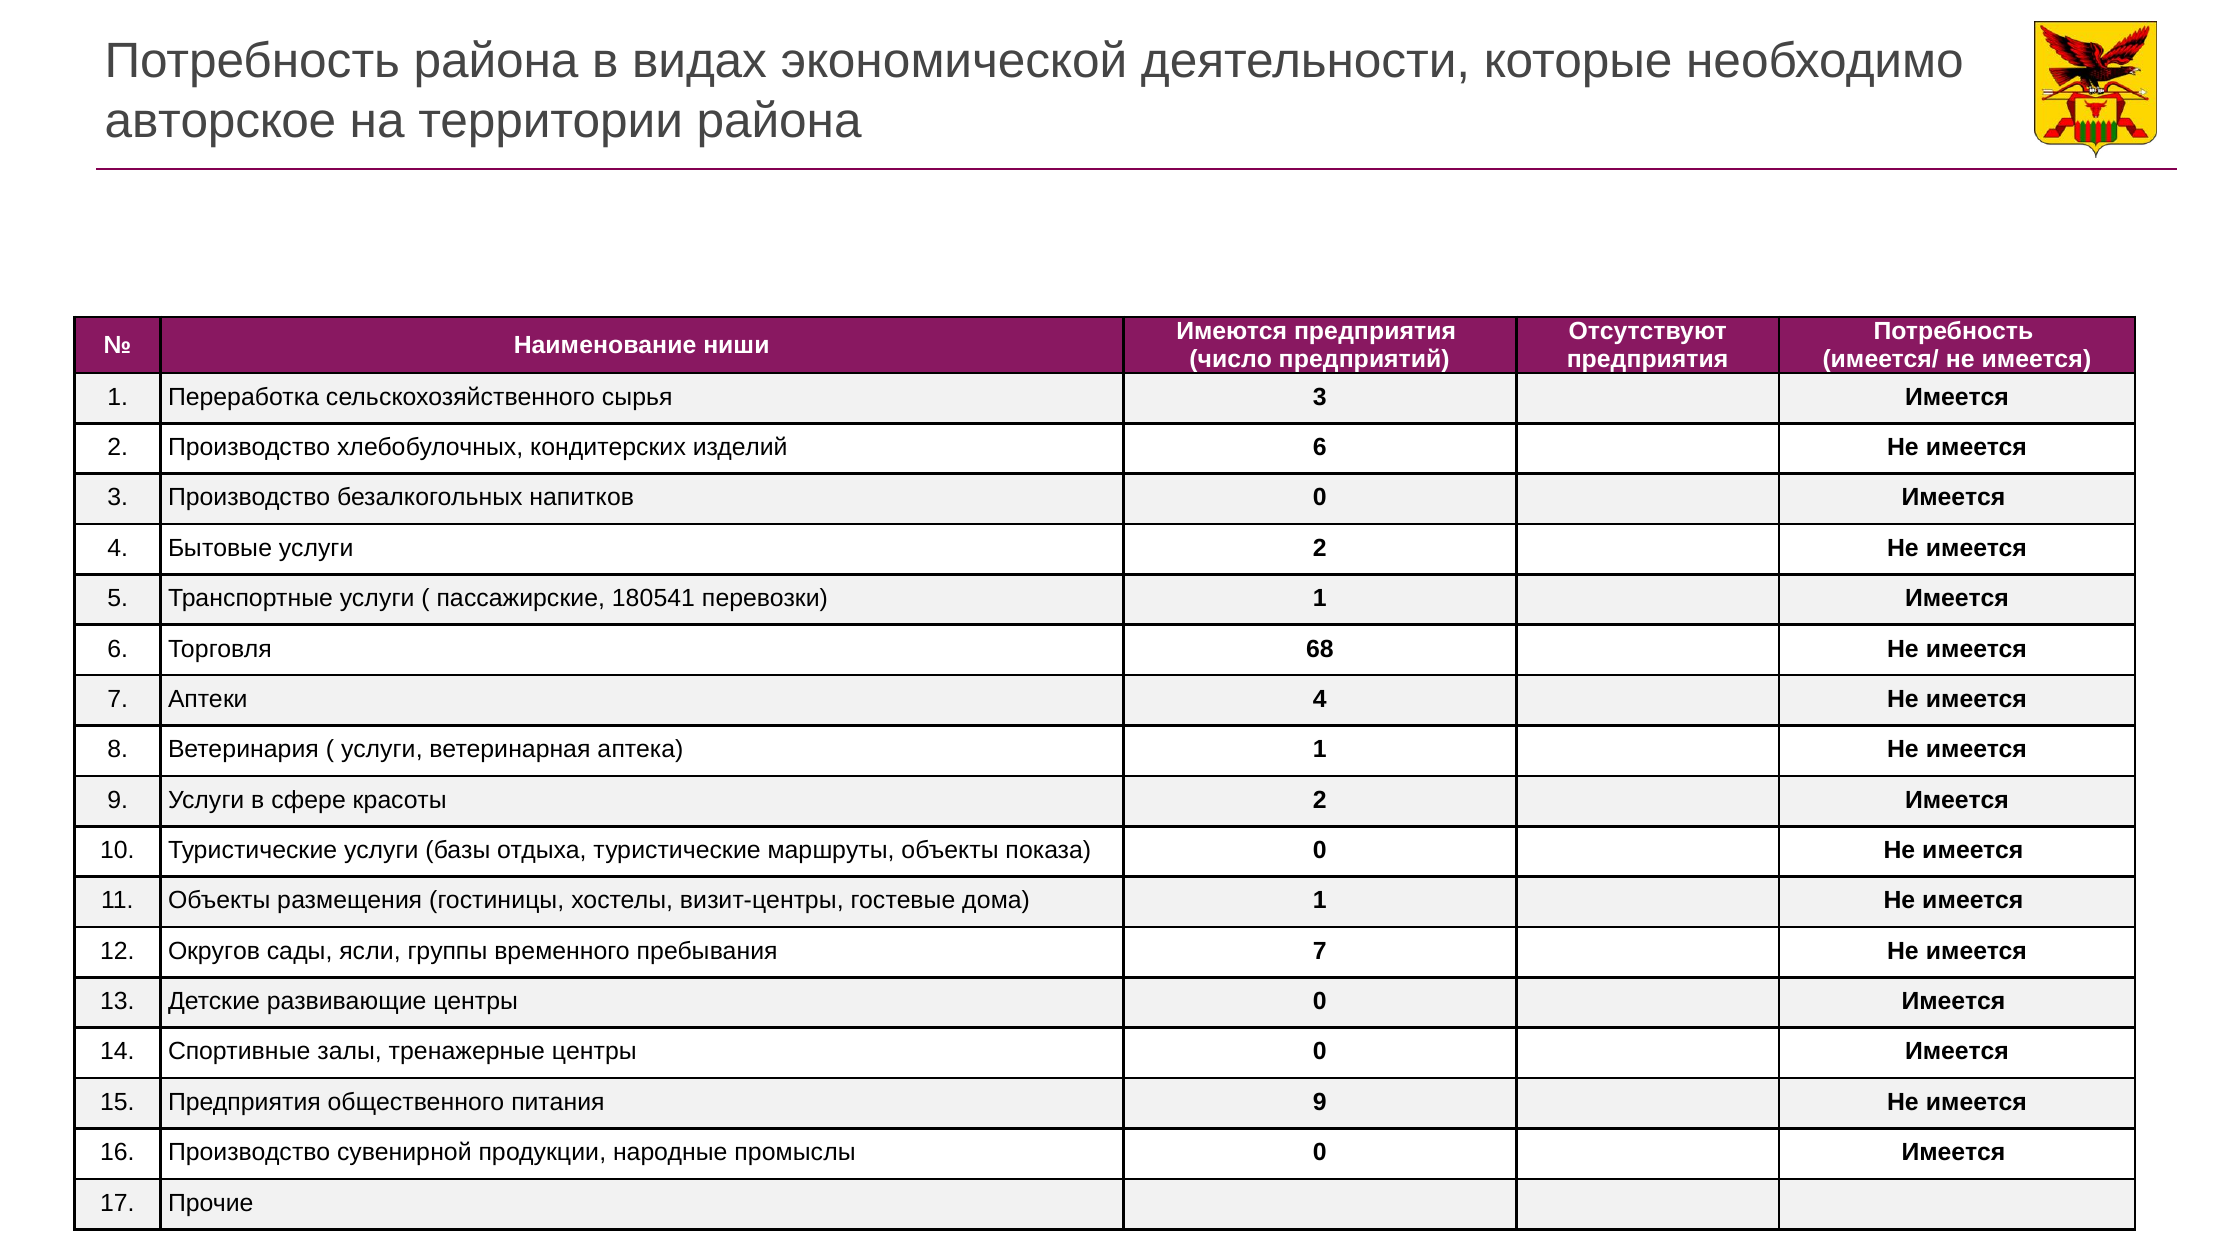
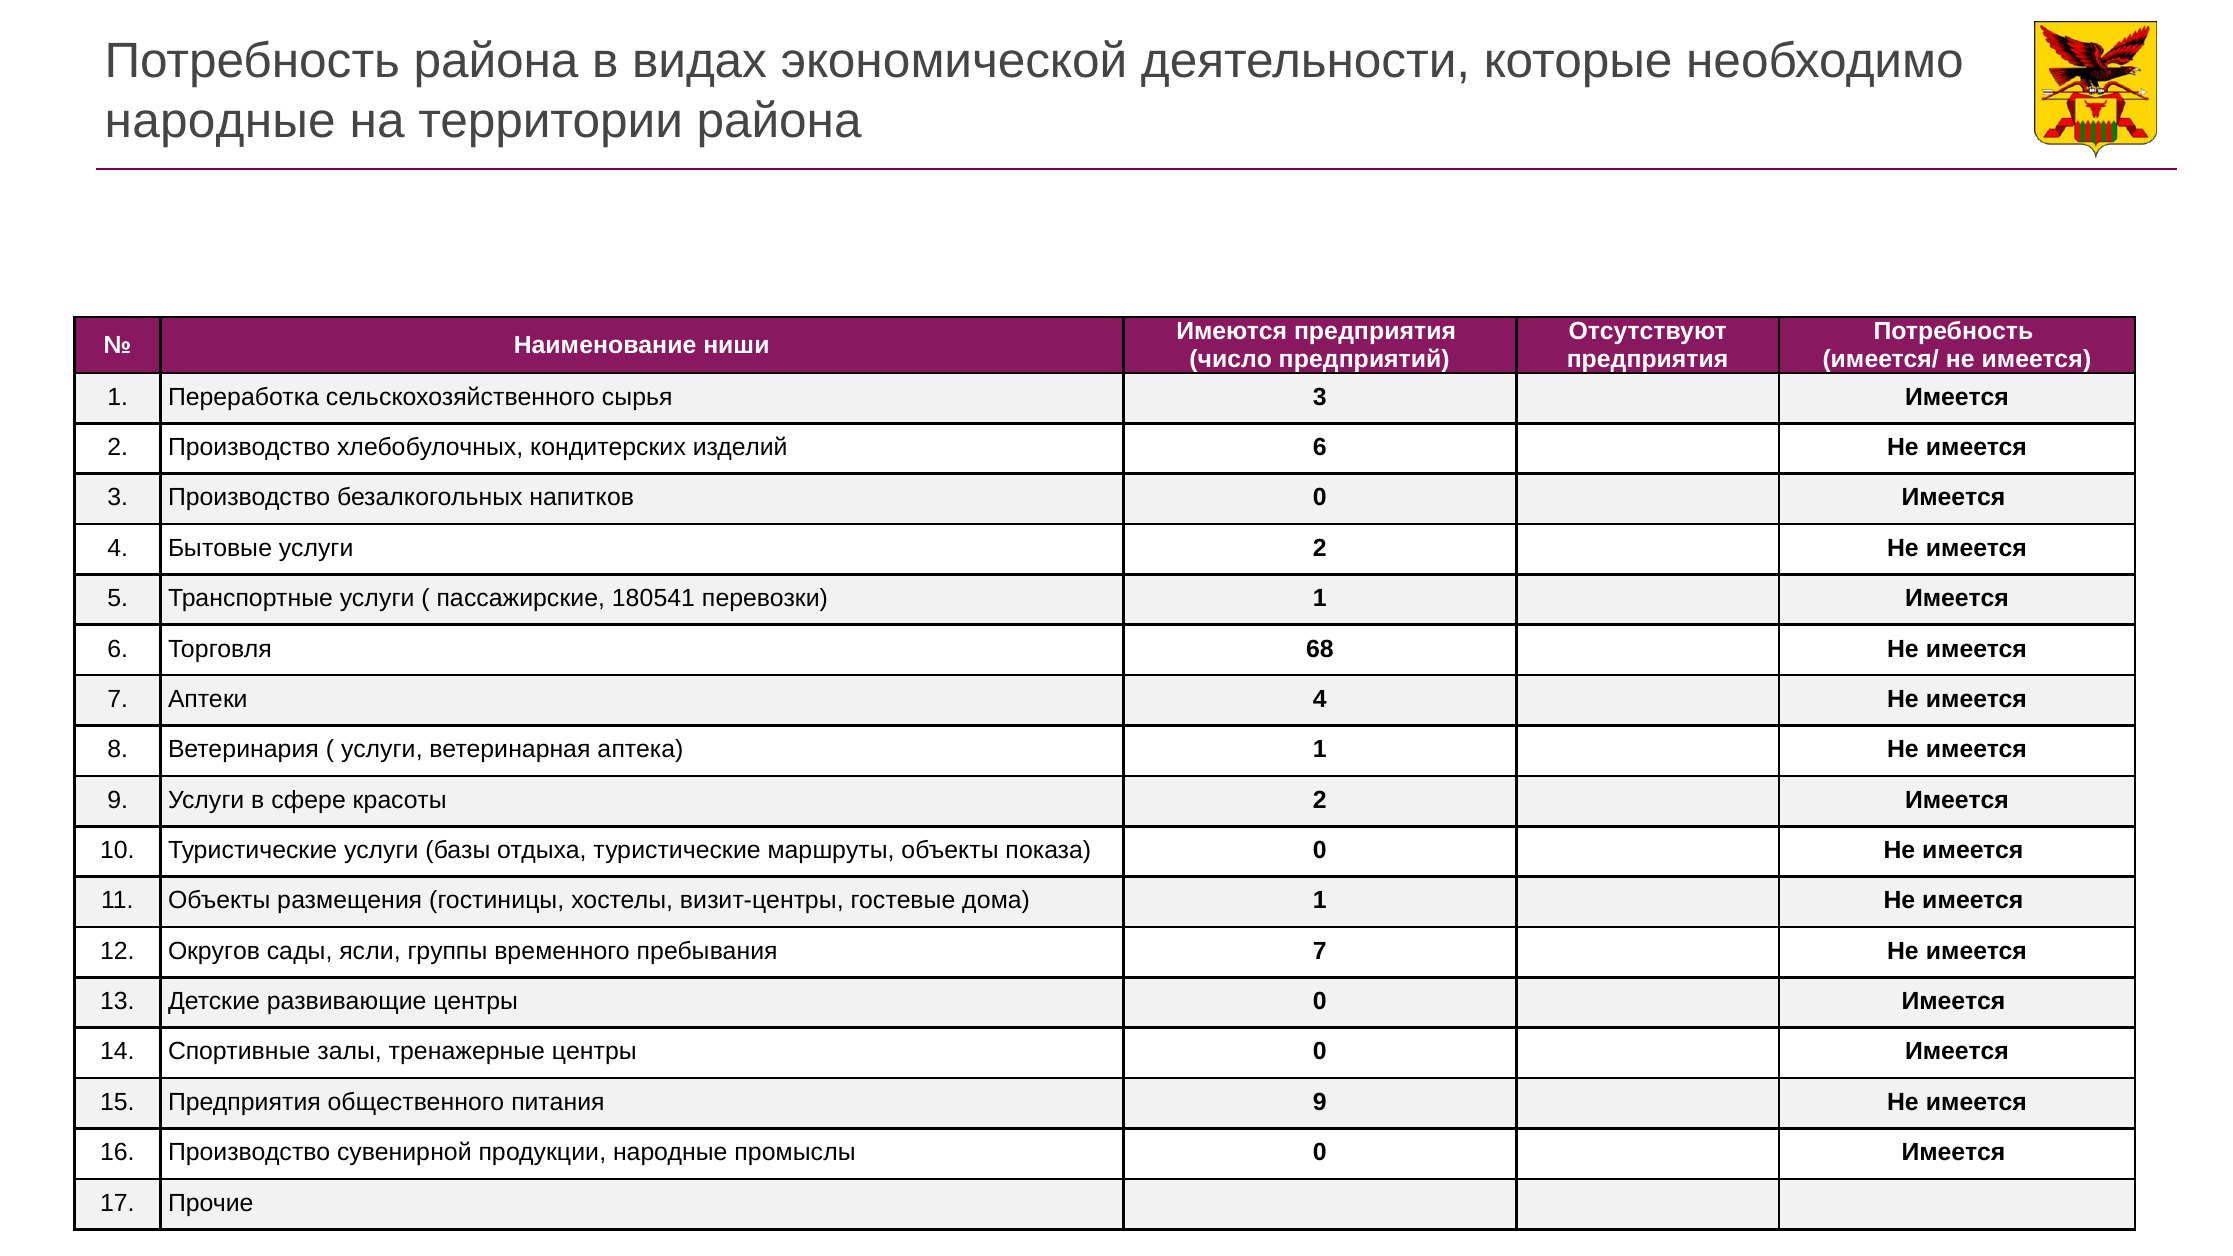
авторское: авторское -> народные (220, 121)
